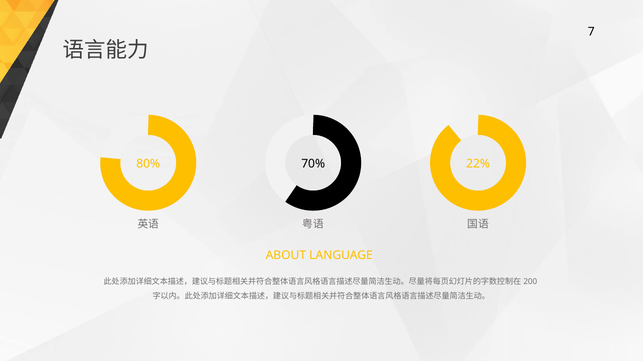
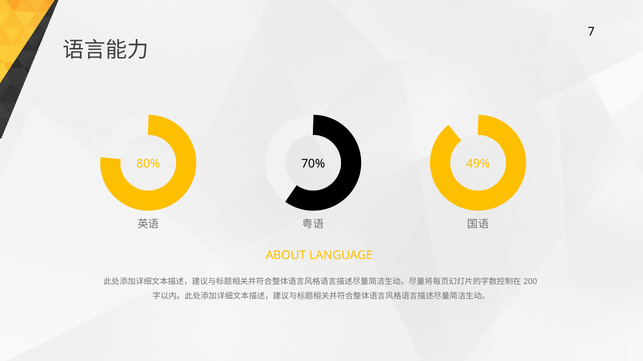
22%: 22% -> 49% (478, 164)
